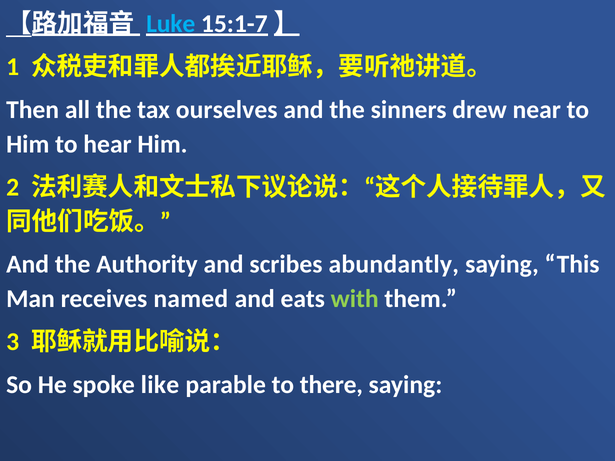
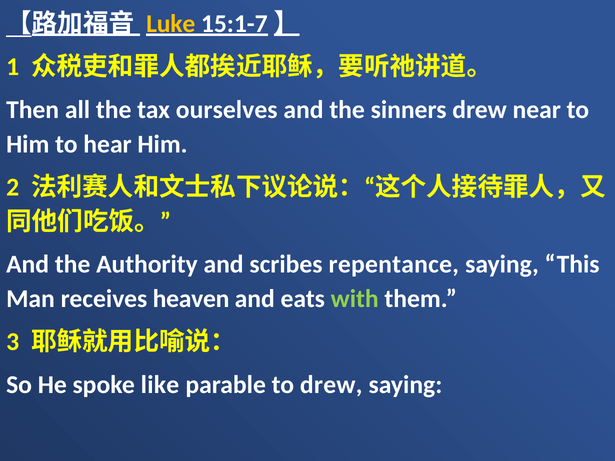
Luke colour: light blue -> yellow (171, 24)
abundantly: abundantly -> repentance (394, 265)
named: named -> heaven (191, 299)
to there: there -> drew (331, 385)
